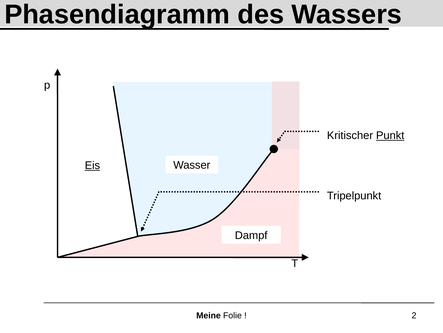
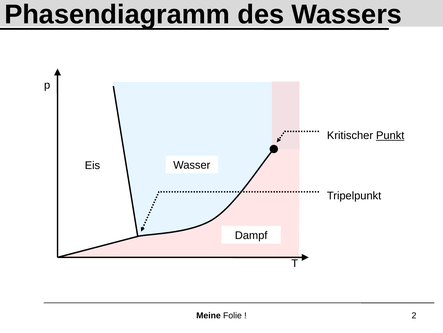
Eis underline: present -> none (92, 165)
